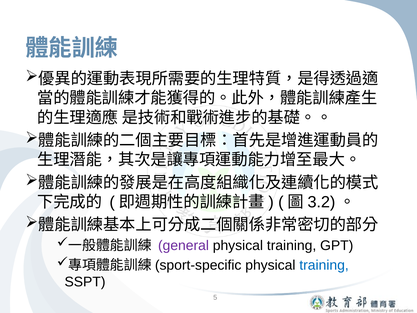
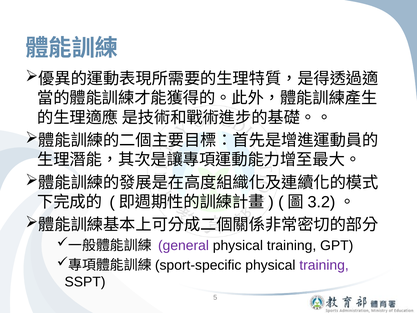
training colour: blue -> purple (324, 265)
